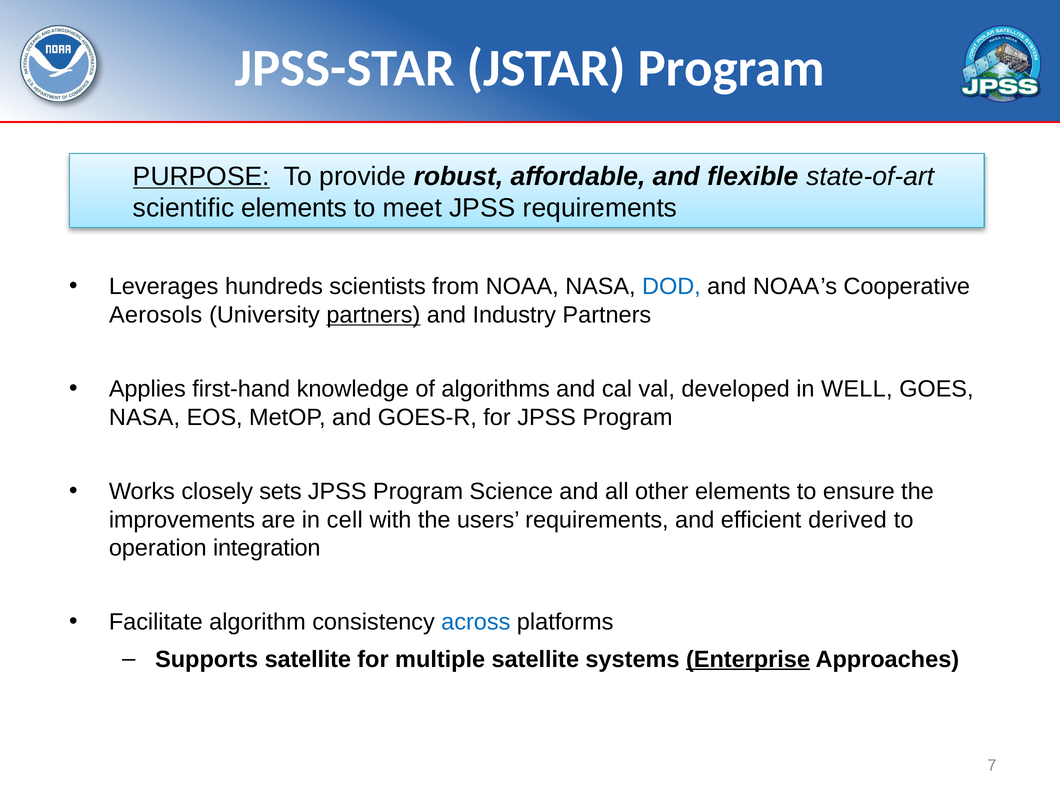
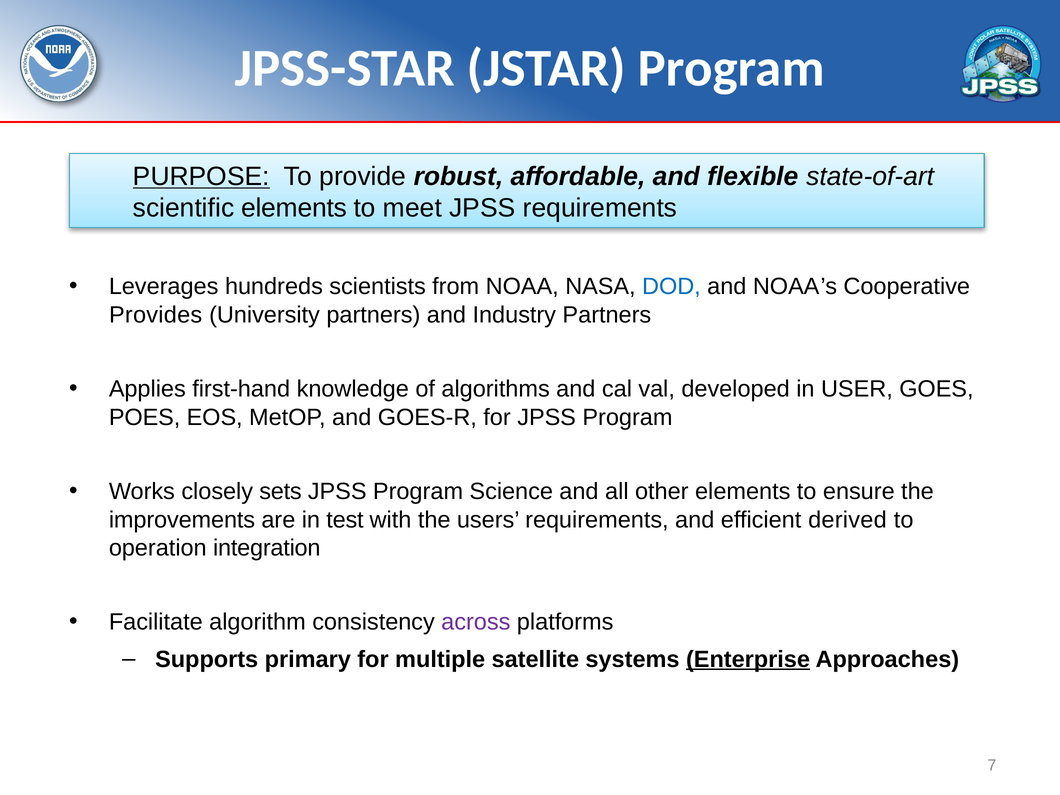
Aerosols: Aerosols -> Provides (156, 315)
partners underline: present -> none (373, 315)
WELL: WELL -> USER (857, 389)
NASA: NASA -> POES (145, 417)
cell: cell -> test (345, 520)
across colour: blue -> purple (476, 622)
Supports satellite: satellite -> primary (308, 659)
